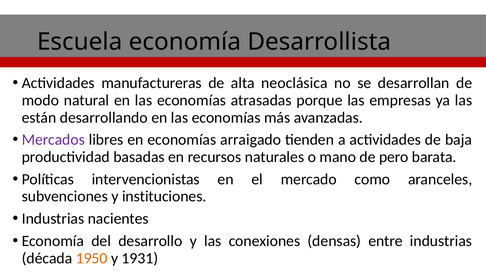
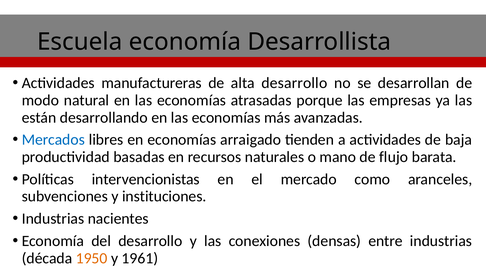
alta neoclásica: neoclásica -> desarrollo (294, 83)
Mercados colour: purple -> blue (53, 140)
pero: pero -> flujo (394, 157)
1931: 1931 -> 1961 (140, 259)
